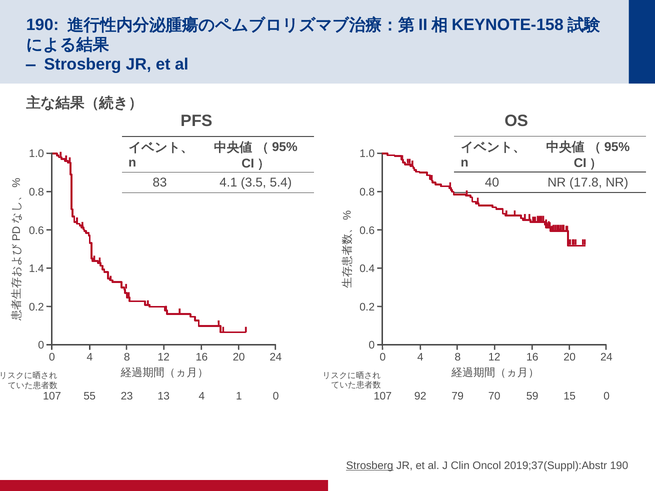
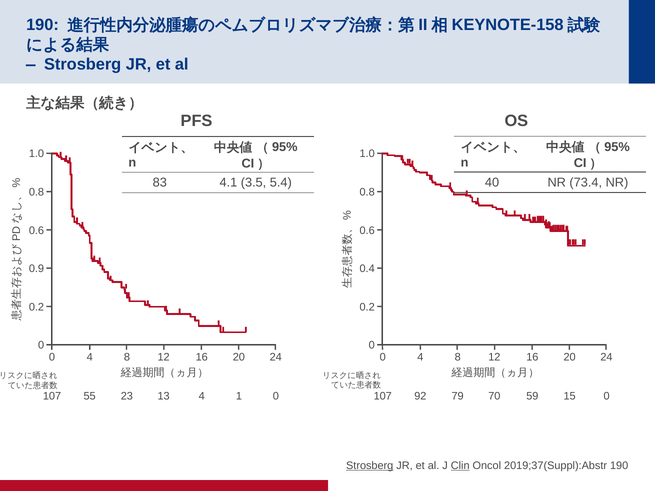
17.8: 17.8 -> 73.4 (586, 183)
1.4: 1.4 -> 0.9 (36, 269)
Clin underline: none -> present (460, 466)
